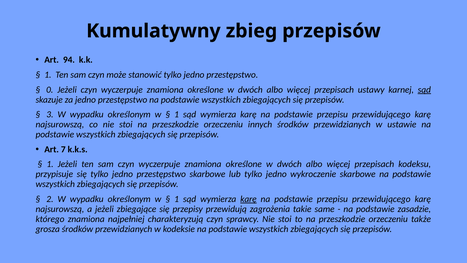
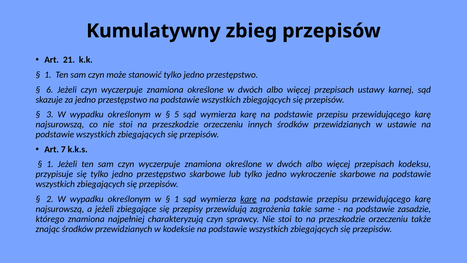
94: 94 -> 21 (69, 60)
0: 0 -> 6 (50, 90)
sąd underline: present -> none (424, 90)
1: 1 -> 5 (177, 114)
grosza: grosza -> znając (48, 229)
